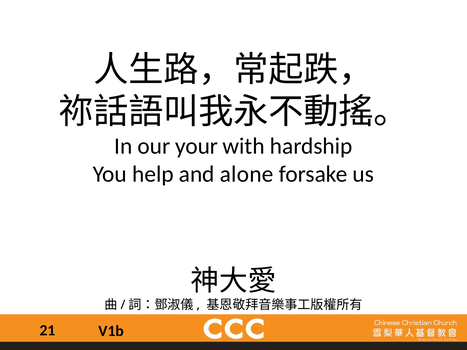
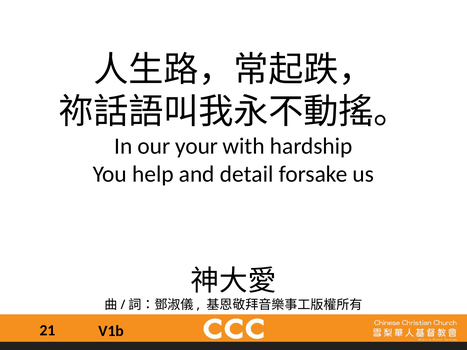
alone: alone -> detail (247, 174)
